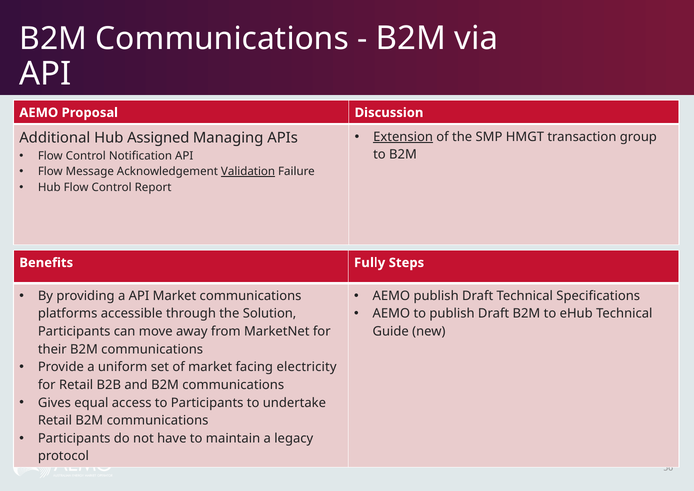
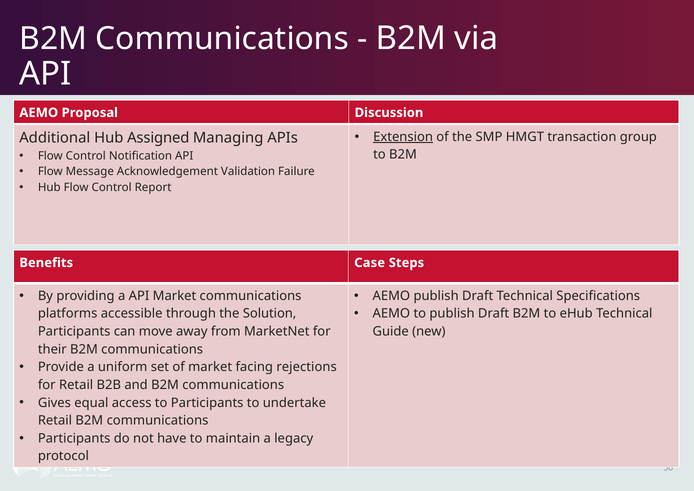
Validation underline: present -> none (248, 171)
Fully: Fully -> Case (370, 263)
electricity: electricity -> rejections (307, 367)
